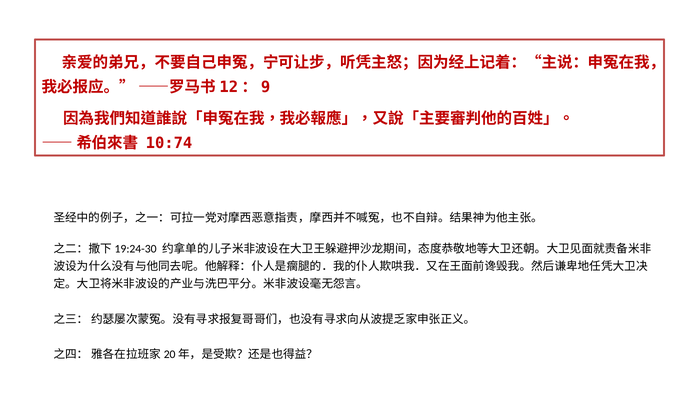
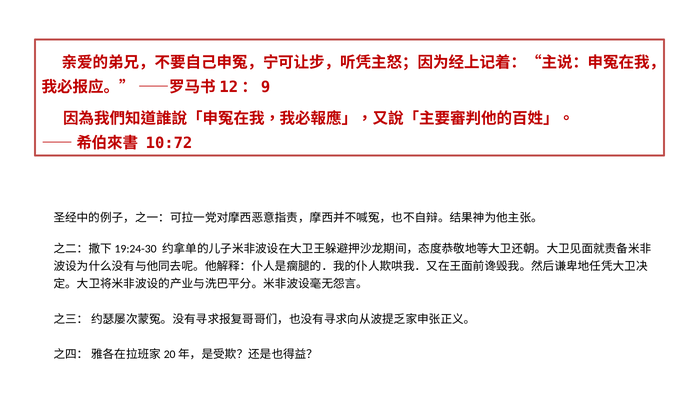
10:74: 10:74 -> 10:72 (169, 143)
